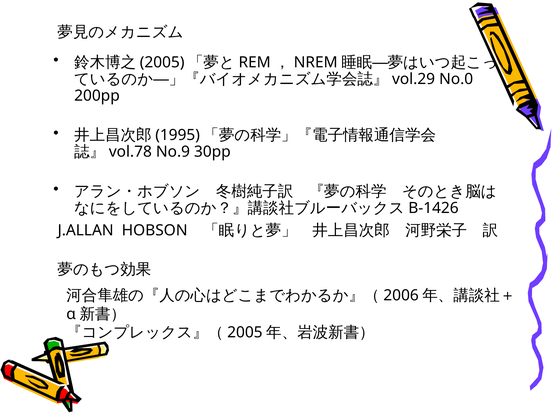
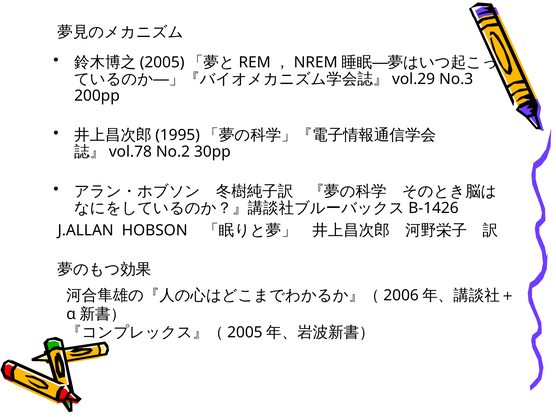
No.0: No.0 -> No.3 (456, 79)
No.9: No.9 -> No.2 (173, 152)
